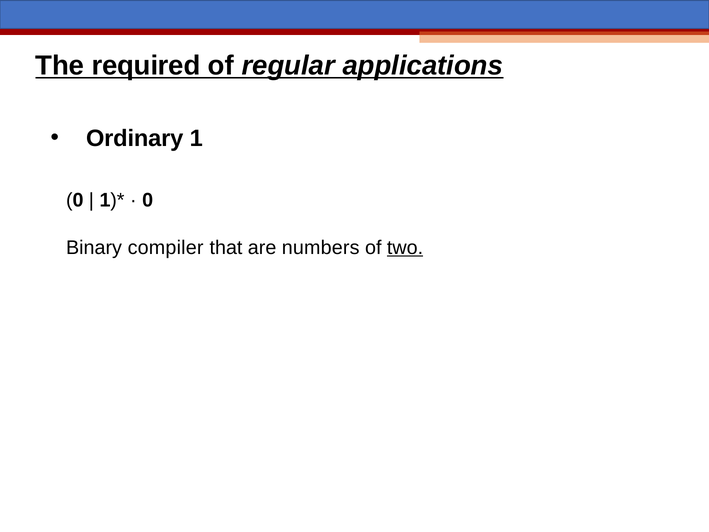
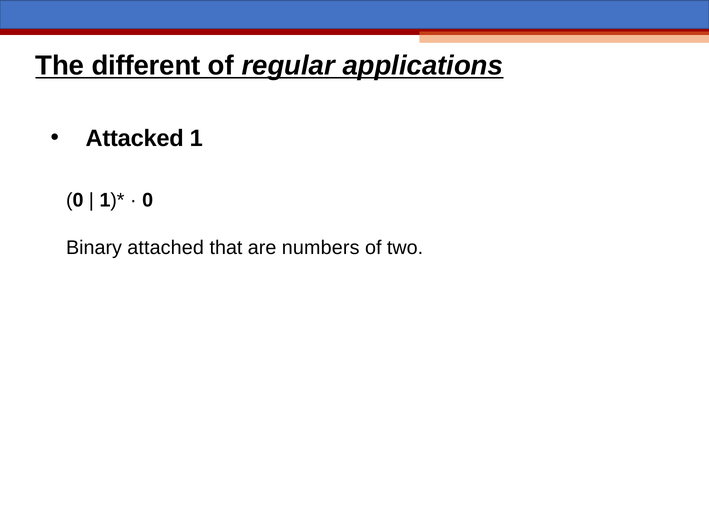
required: required -> different (146, 66)
Ordinary: Ordinary -> Attacked (135, 138)
compiler: compiler -> attached (166, 247)
two underline: present -> none (405, 247)
